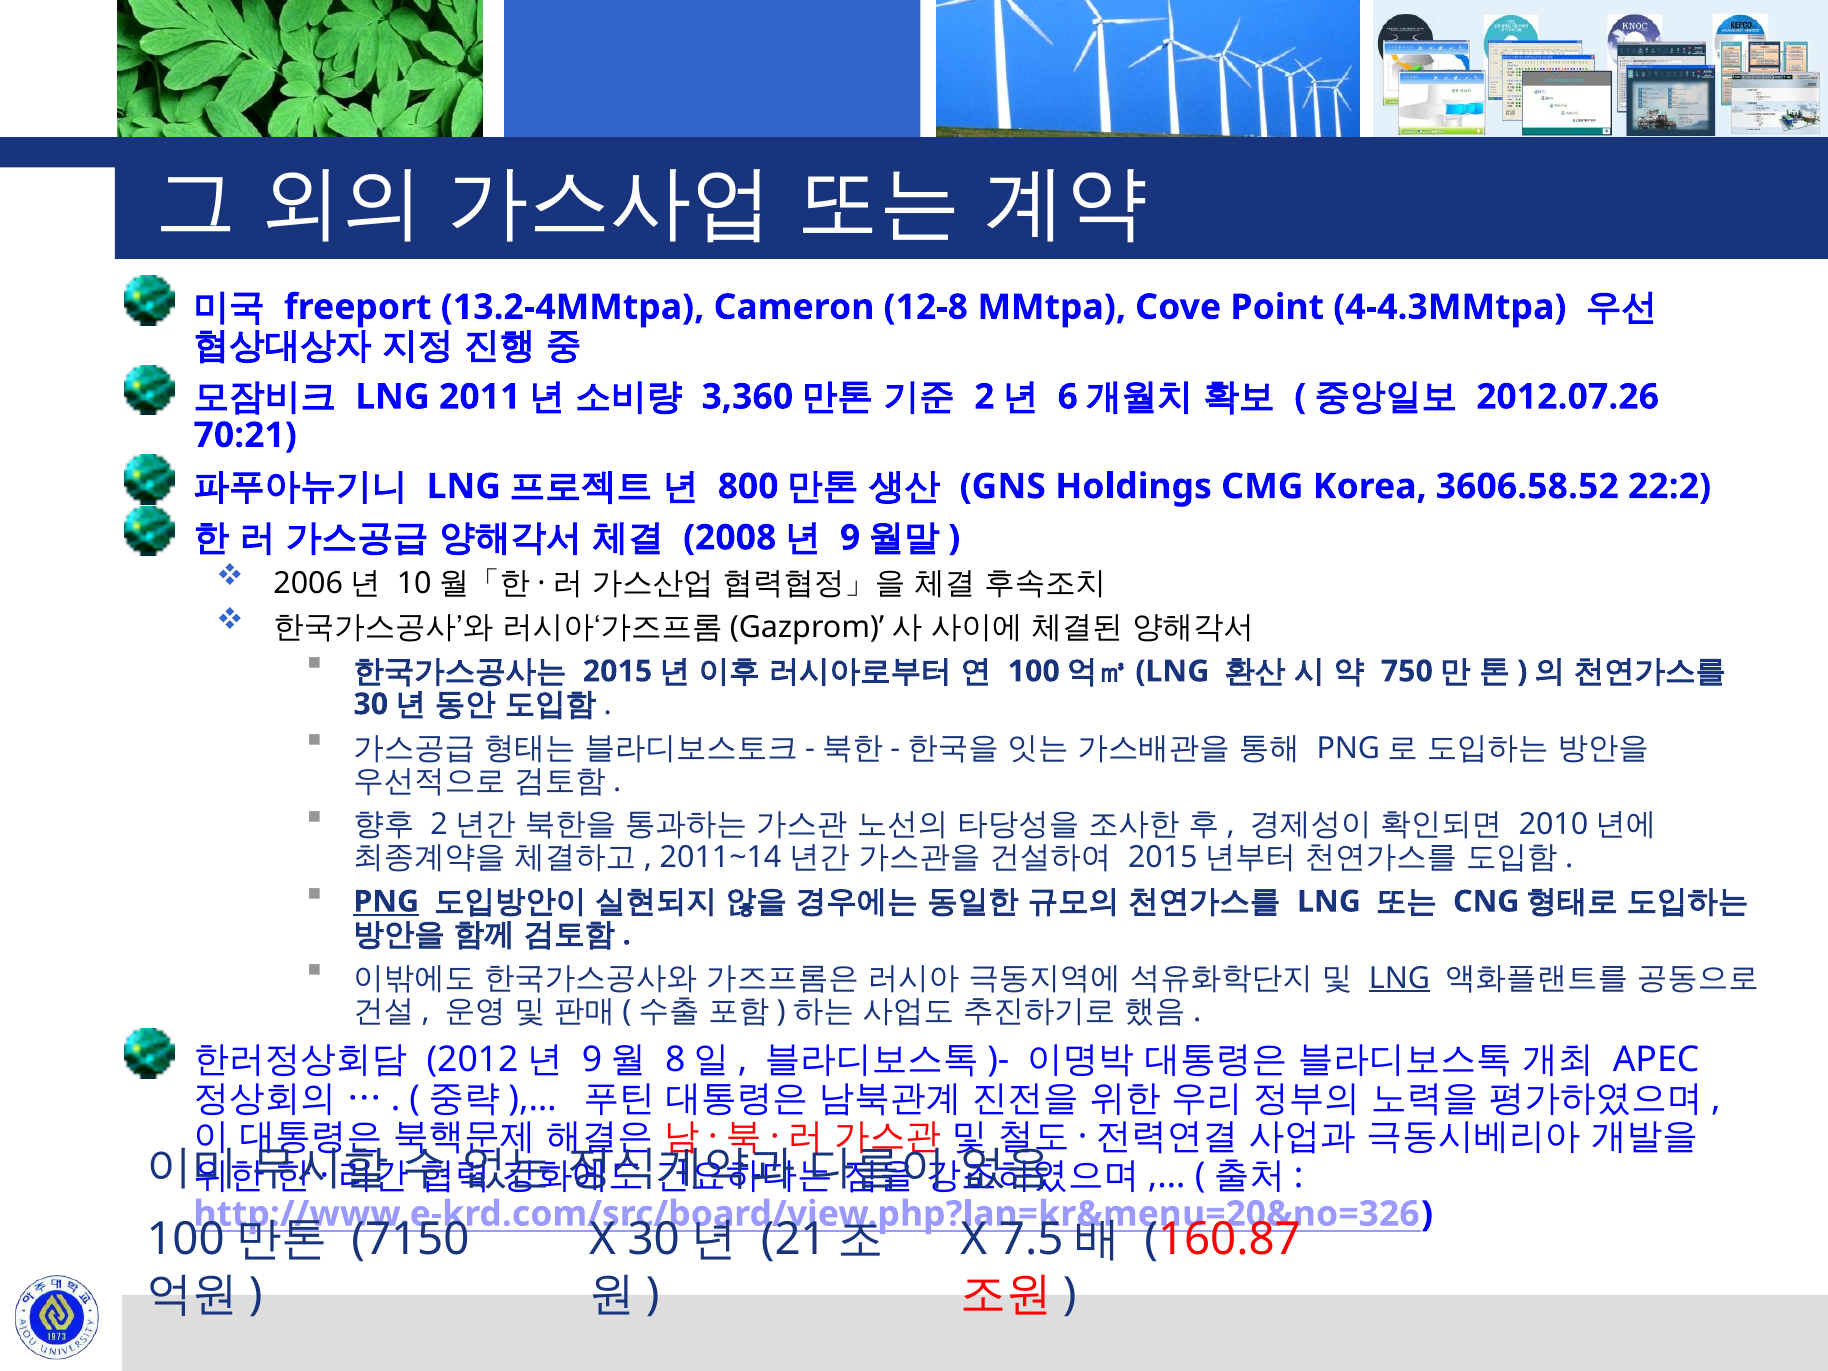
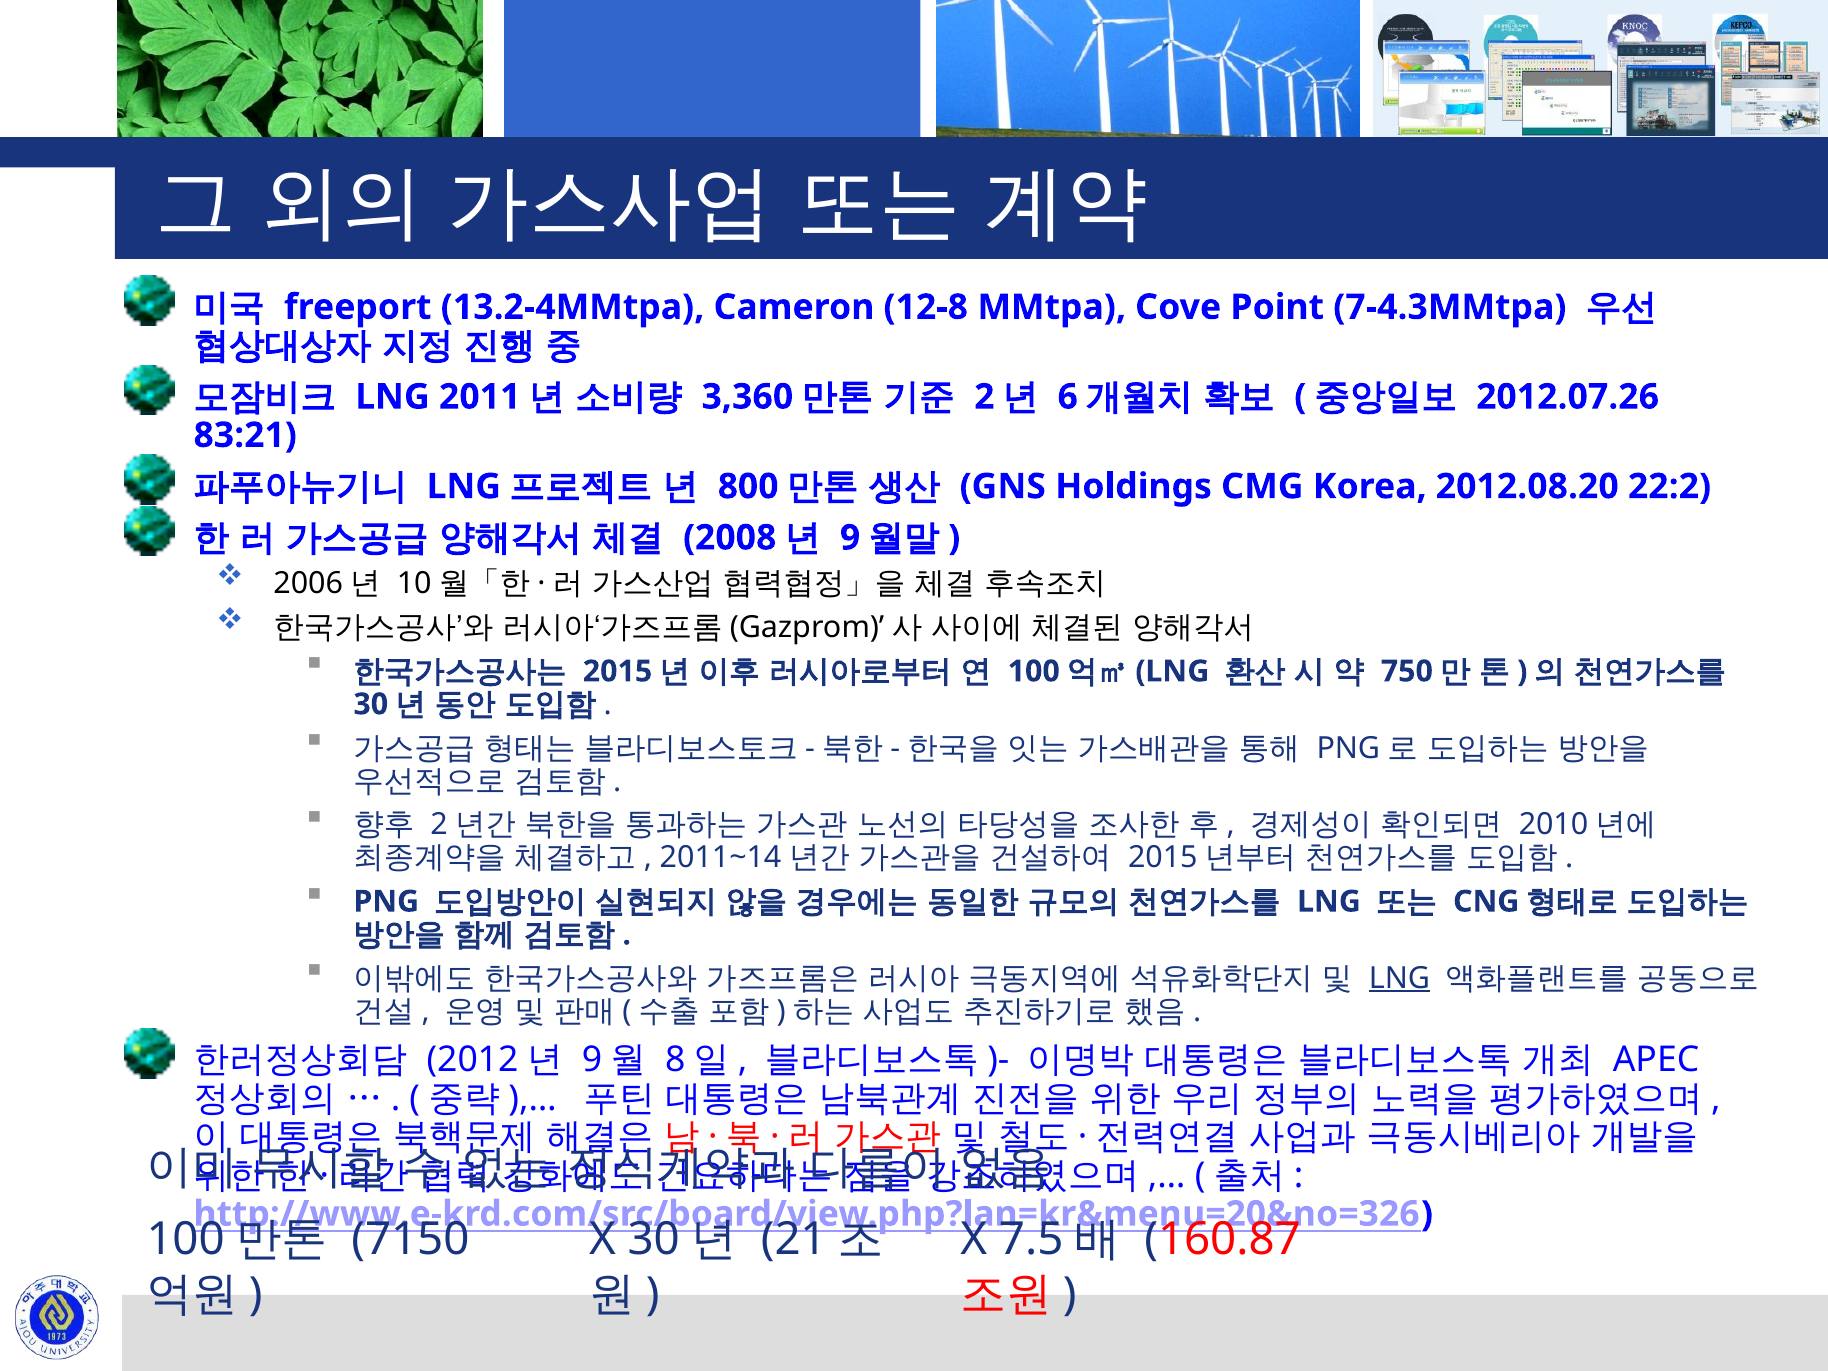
4-4.3MMtpa: 4-4.3MMtpa -> 7-4.3MMtpa (1450, 307)
70:21: 70:21 -> 83:21 (245, 435)
3606.58.52: 3606.58.52 -> 2012.08.20 (1527, 487)
PNG underline: present -> none (386, 902)
